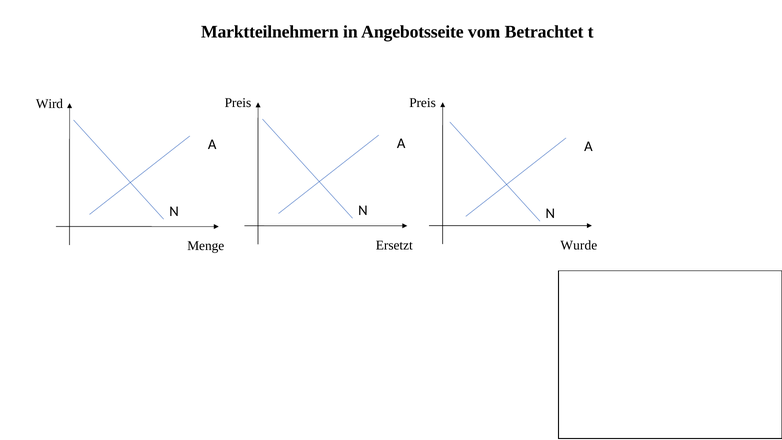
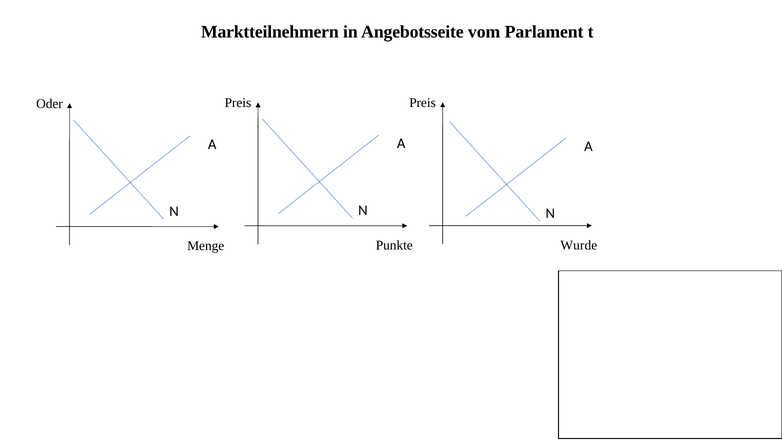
Betrachtet: Betrachtet -> Parlament (544, 32)
Wird: Wird -> Oder (49, 104)
Ersetzt: Ersetzt -> Punkte (394, 245)
